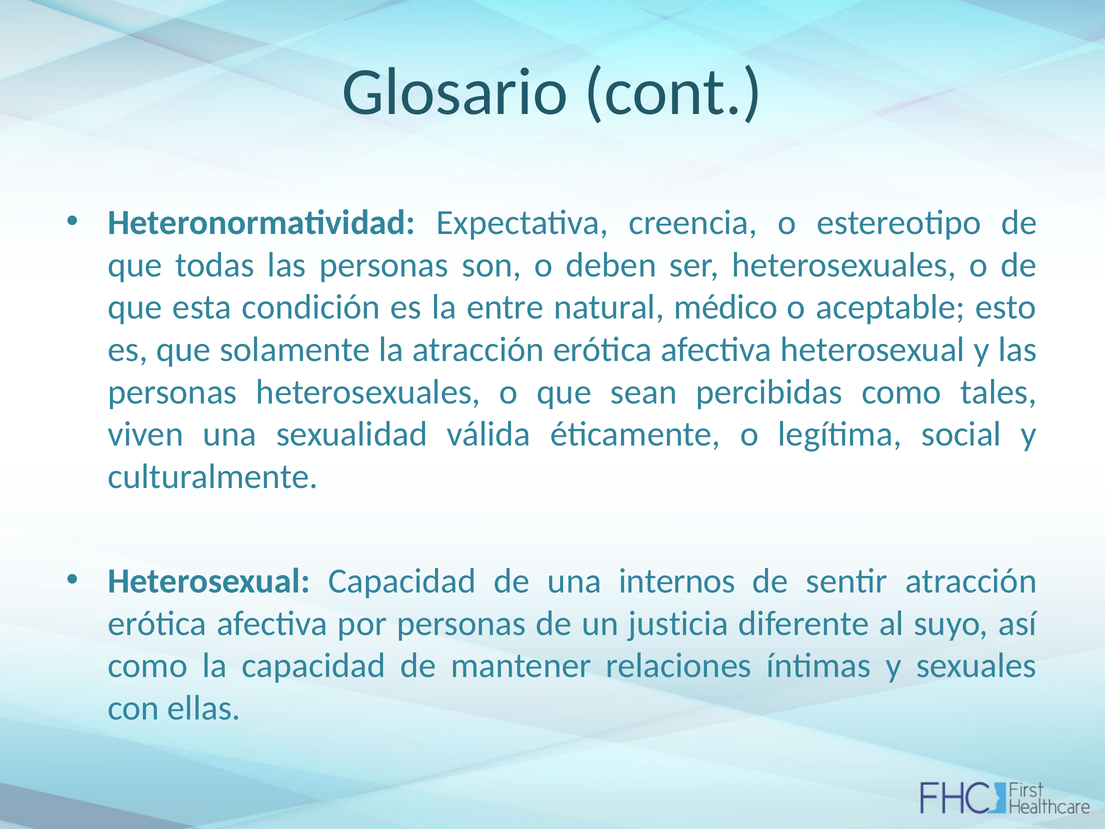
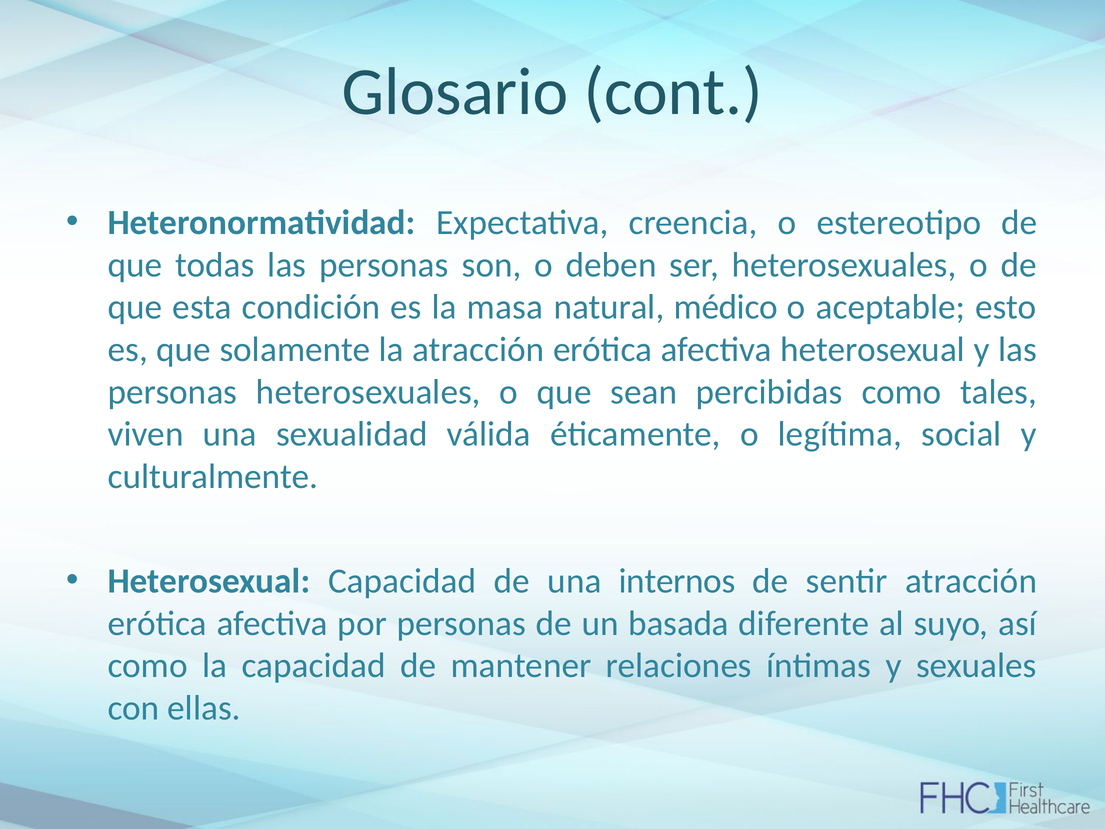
entre: entre -> masa (505, 307)
justicia: justicia -> basada (679, 623)
